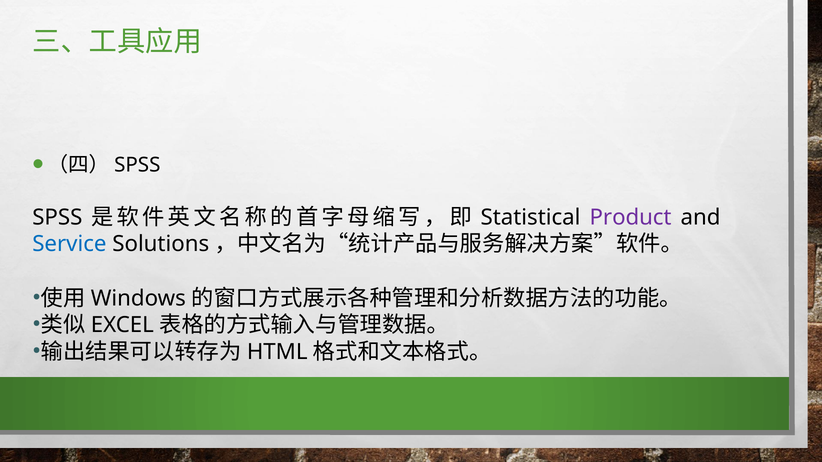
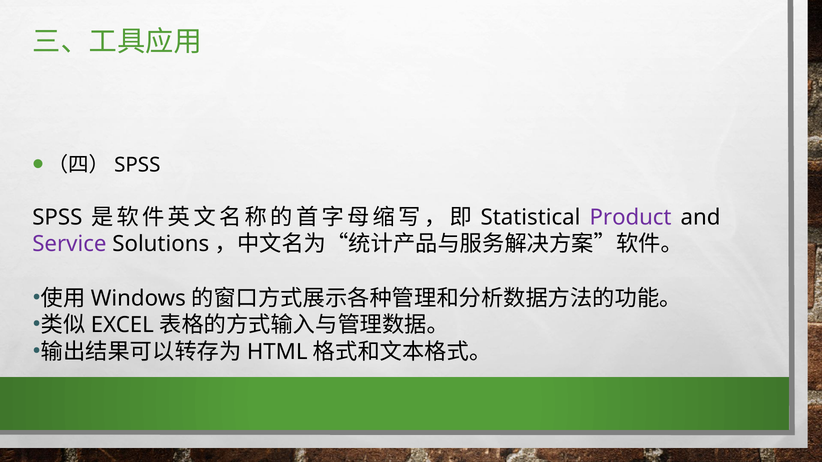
Service colour: blue -> purple (69, 244)
